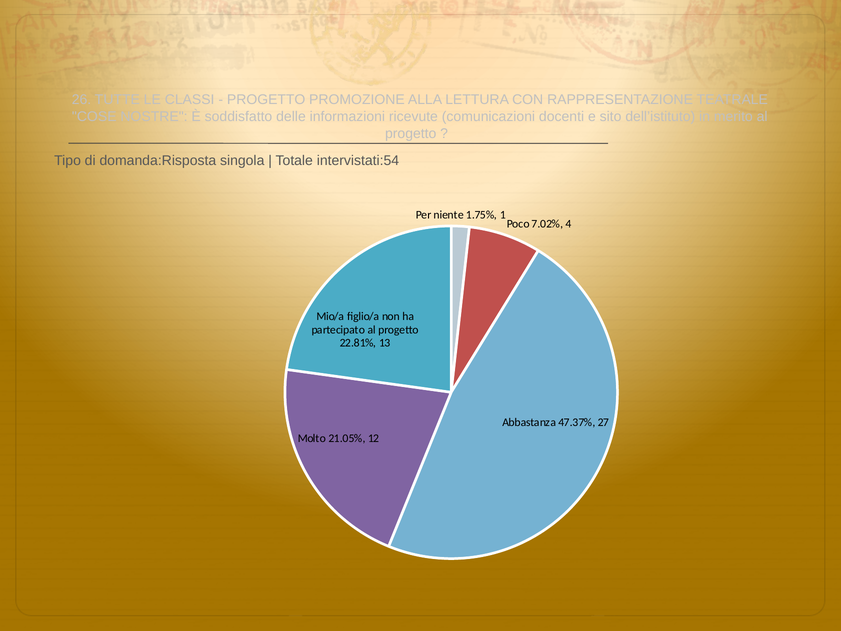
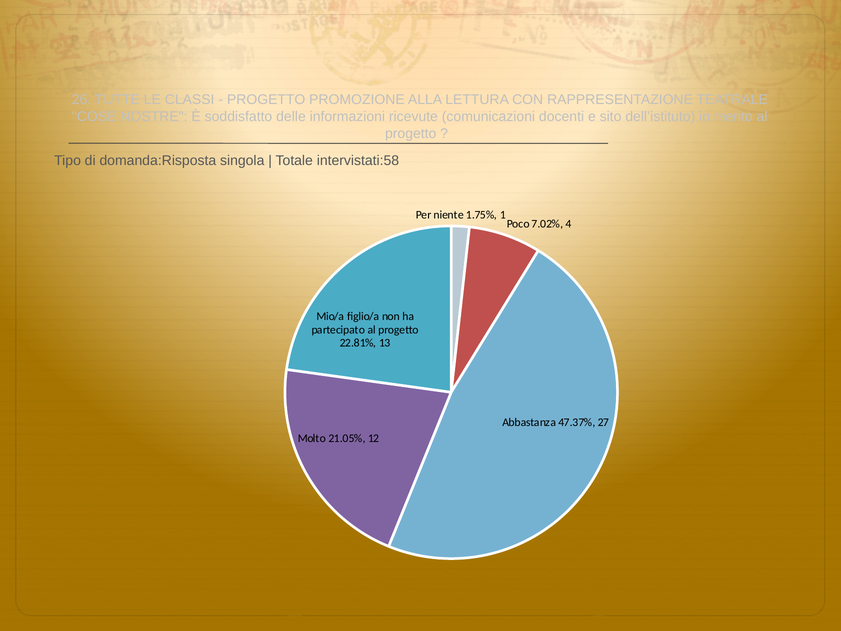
intervistati:54: intervistati:54 -> intervistati:58 (358, 161)
